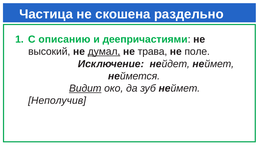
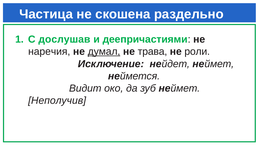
описанию: описанию -> дослушав (64, 39)
высокий: высокий -> наречия (49, 52)
поле: поле -> роли (197, 52)
Видит underline: present -> none (85, 88)
